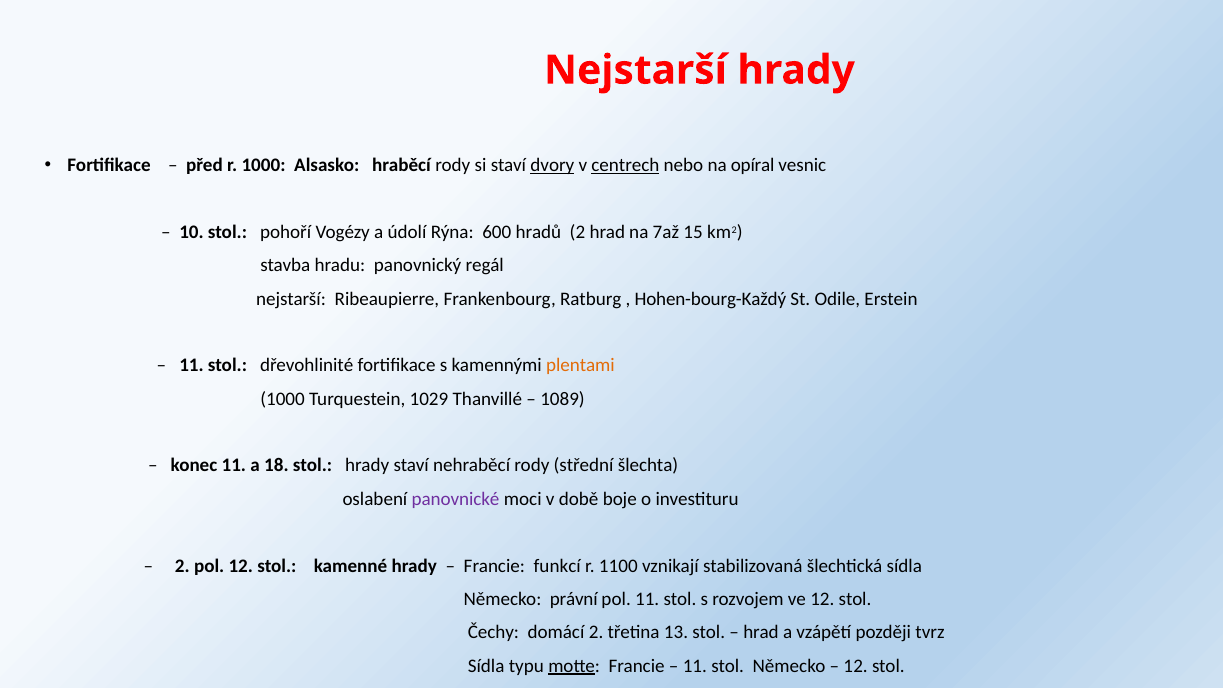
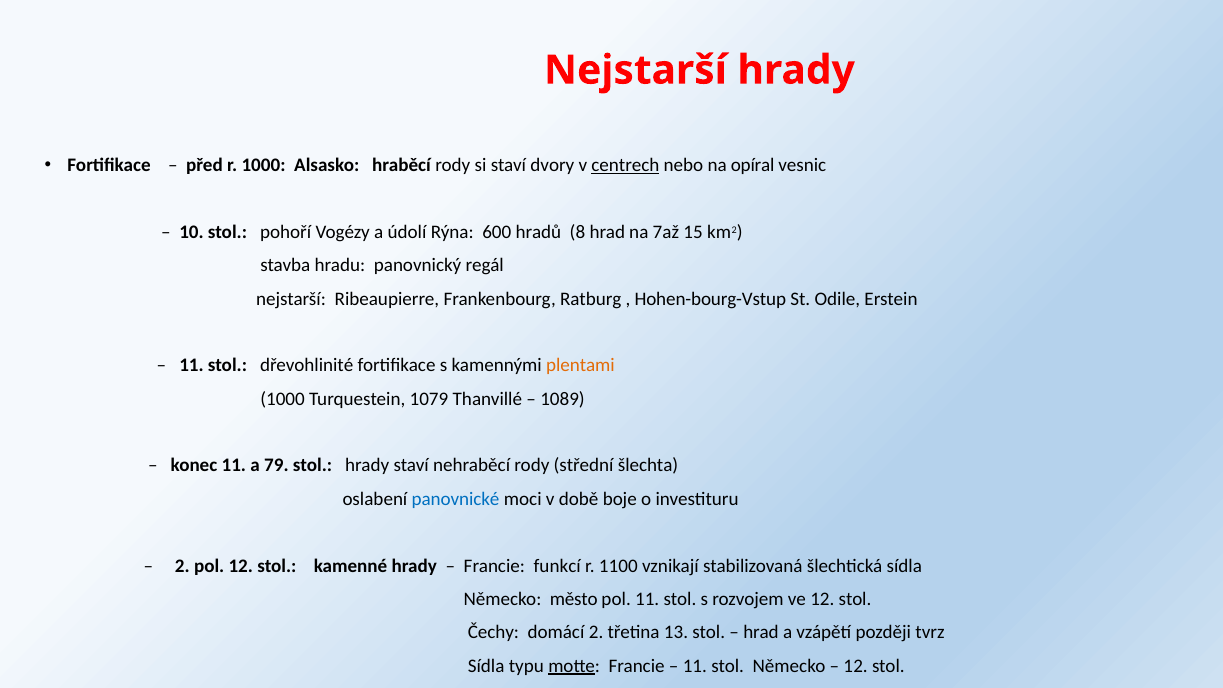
dvory underline: present -> none (552, 165)
hradů 2: 2 -> 8 (577, 232)
Hohen-bourg-Každý: Hohen-bourg-Každý -> Hohen-bourg-Vstup (710, 299)
1029: 1029 -> 1079 (429, 399)
18: 18 -> 79 (276, 466)
panovnické colour: purple -> blue (456, 499)
právní: právní -> město (574, 599)
